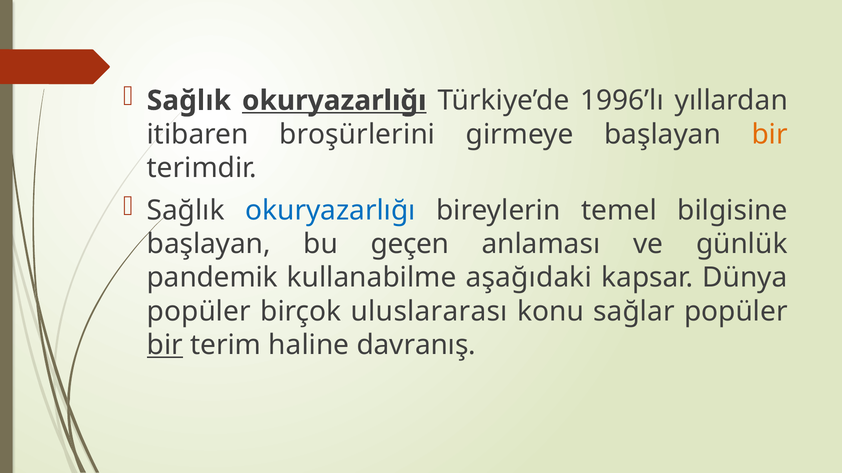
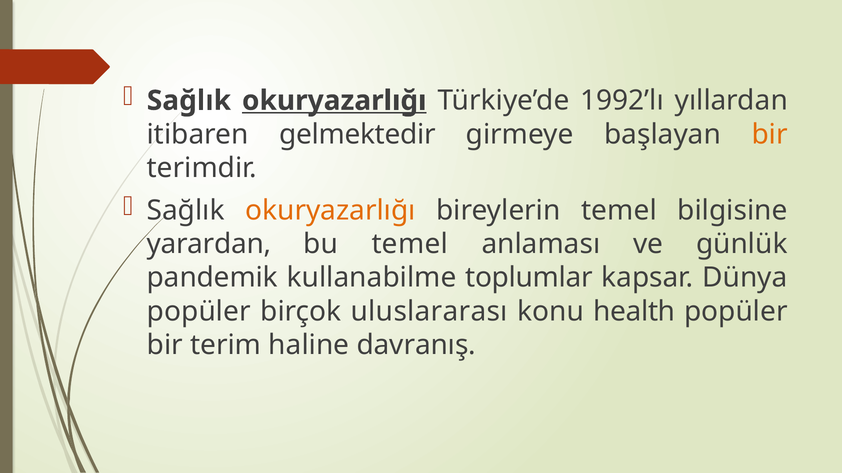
1996’lı: 1996’lı -> 1992’lı (622, 101)
broşürlerini: broşürlerini -> gelmektedir (357, 134)
okuryazarlığı colour: blue -> orange (330, 211)
başlayan: başlayan -> yarardan (209, 244)
bu geçen: geçen -> temel (410, 244)
aşağıdaki: aşağıdaki -> toplumlar (529, 278)
sağlar: sağlar -> health (634, 312)
bir underline: present -> none (165, 346)
